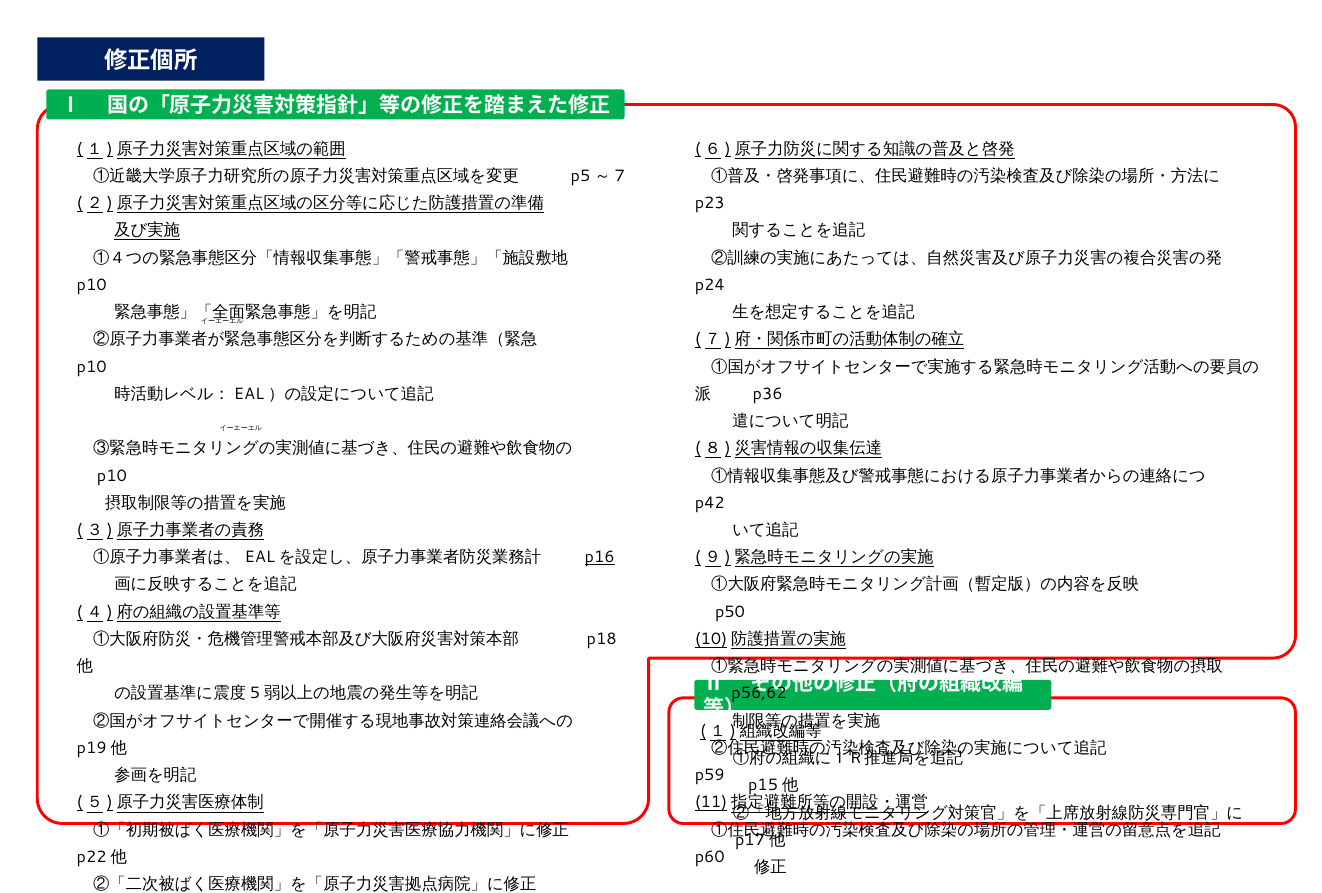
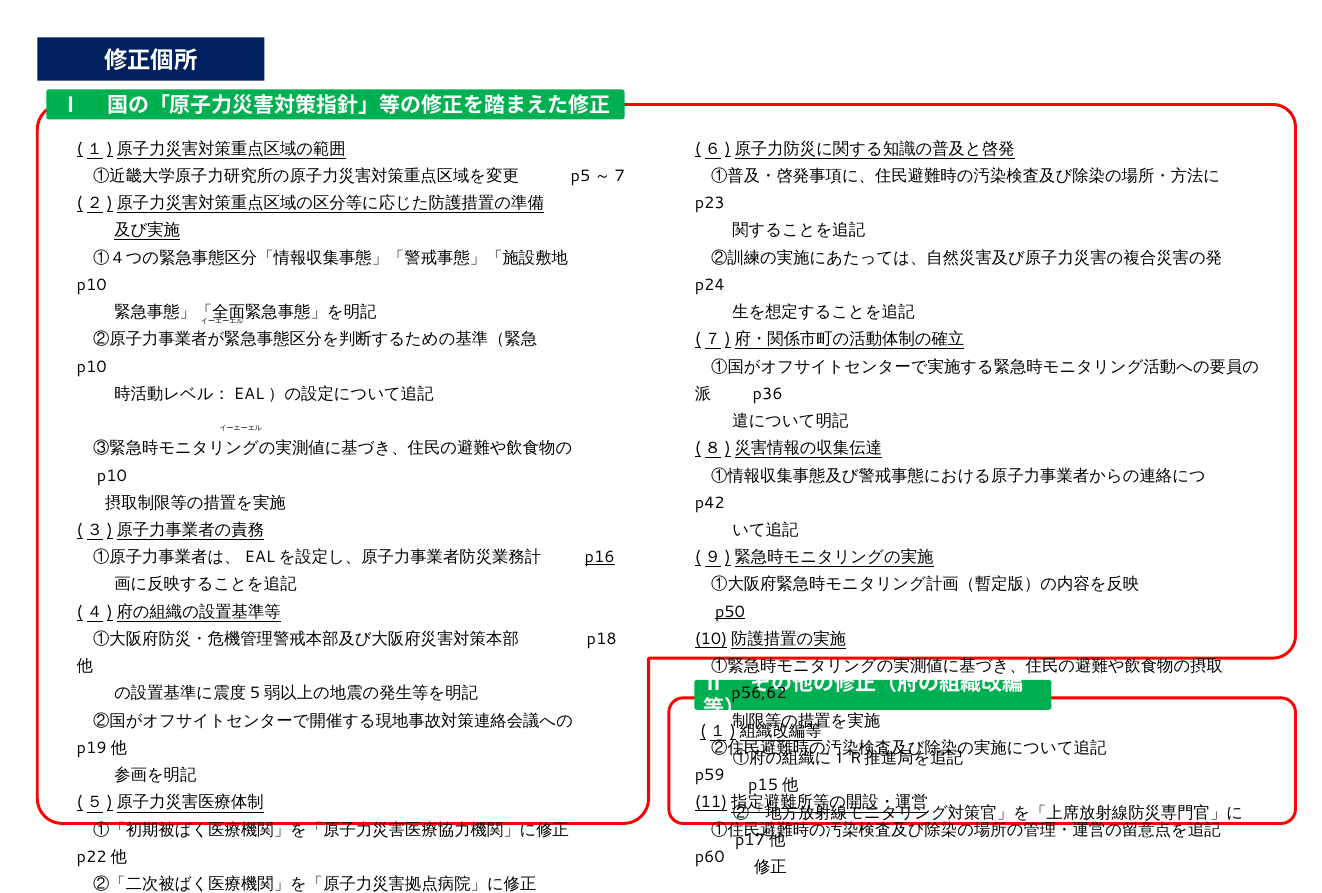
p50 underline: none -> present (730, 611)
